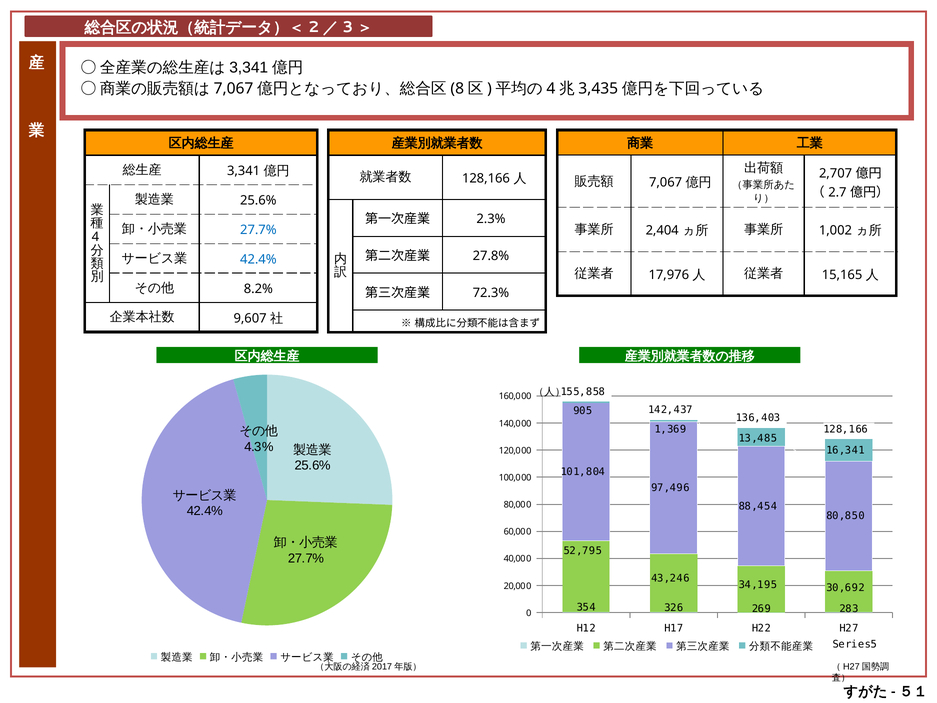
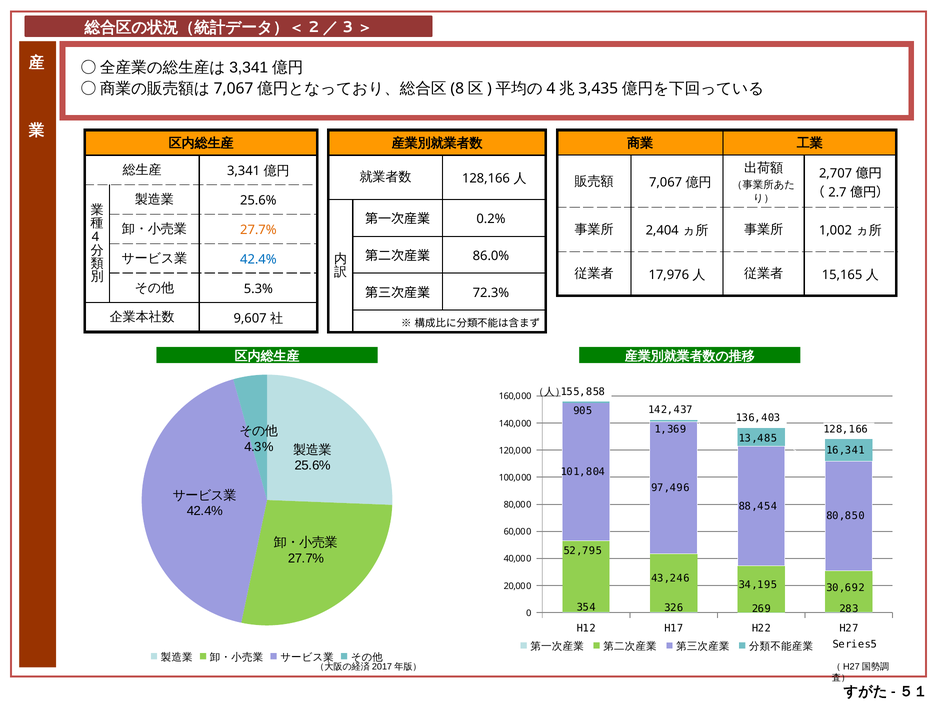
2.3%: 2.3% -> 0.2% (491, 219)
27.7% colour: blue -> orange (258, 230)
27.8%: 27.8% -> 86.0% (491, 256)
8.2%: 8.2% -> 5.3% (258, 289)
